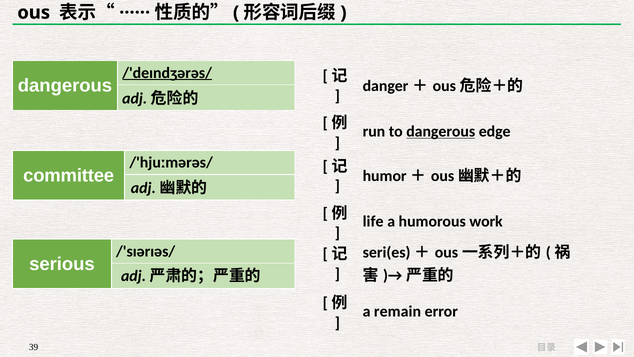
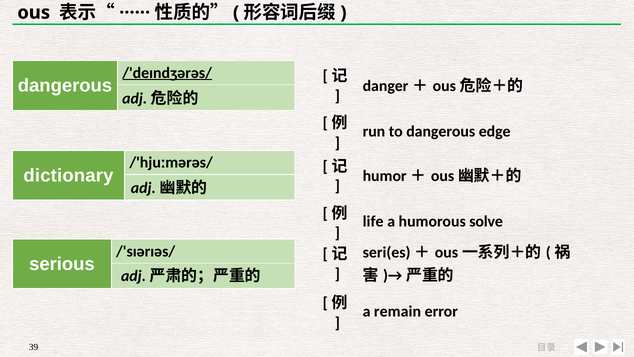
dangerous underline: present -> none (441, 131)
committee: committee -> dictionary (68, 175)
work: work -> solve (486, 221)
